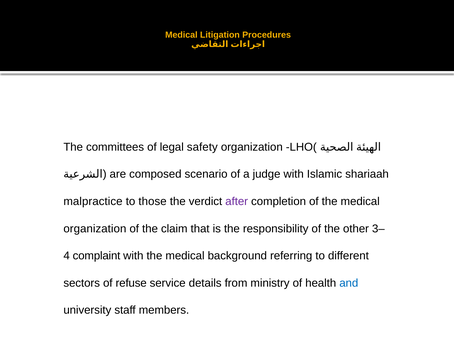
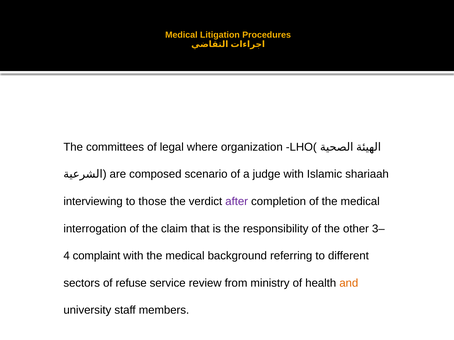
safety: safety -> where (202, 147)
malpractice: malpractice -> interviewing (93, 202)
organization: organization -> interrogation (95, 229)
details: details -> review (205, 283)
and colour: blue -> orange (349, 283)
